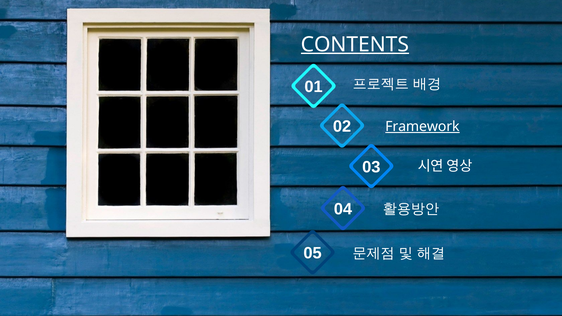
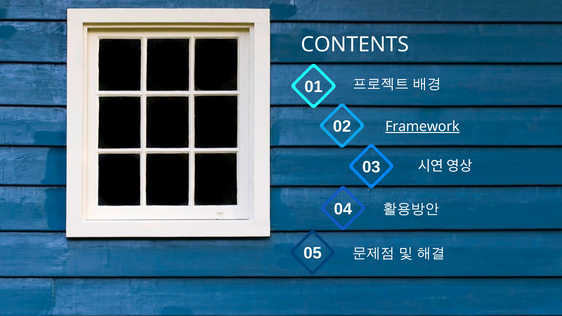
CONTENTS underline: present -> none (355, 44)
